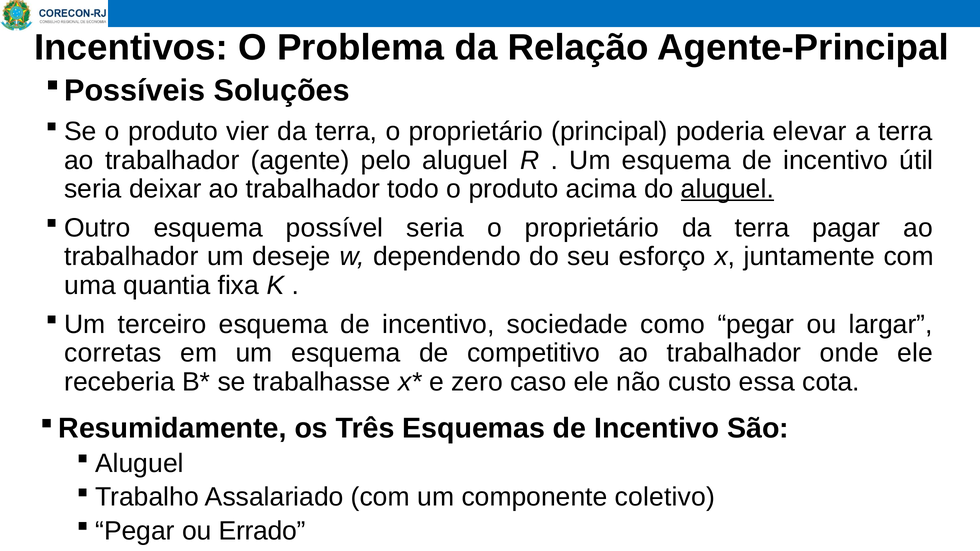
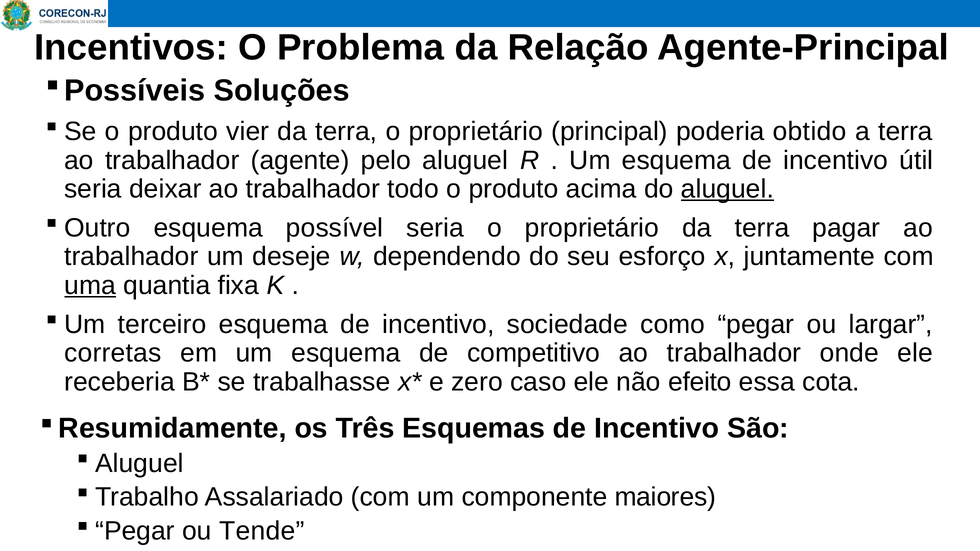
elevar: elevar -> obtido (810, 132)
uma underline: none -> present (90, 286)
custo: custo -> efeito (700, 382)
coletivo: coletivo -> maiores (665, 497)
Errado: Errado -> Tende (262, 531)
